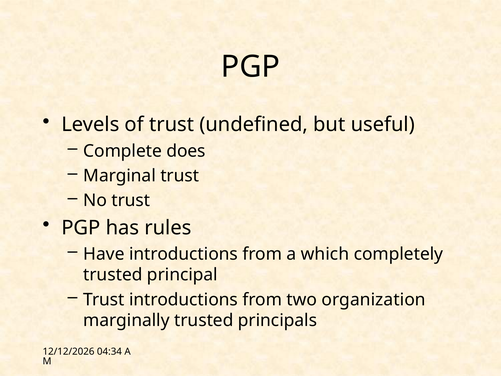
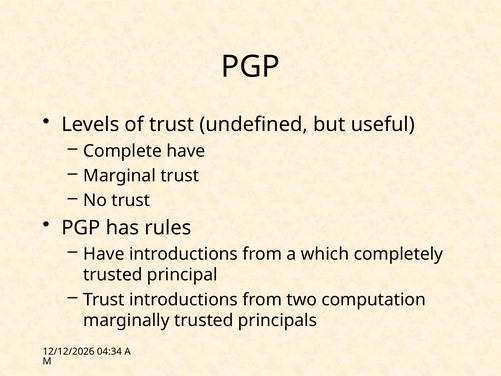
Complete does: does -> have (186, 151)
organization: organization -> computation (374, 299)
